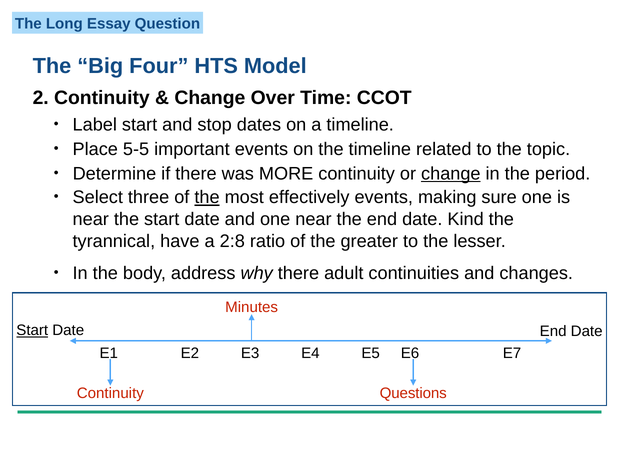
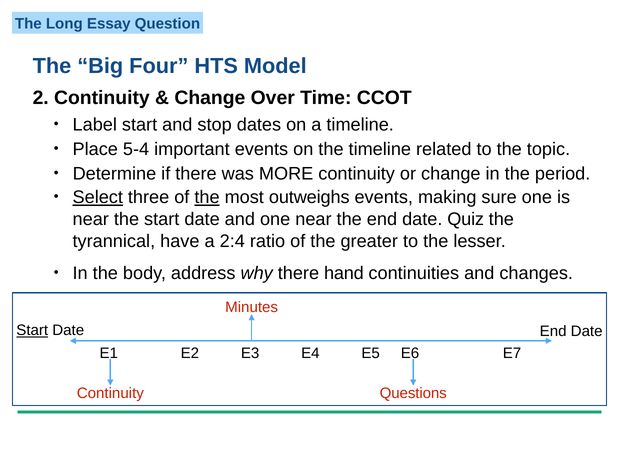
5-5: 5-5 -> 5-4 (136, 149)
change underline: present -> none (451, 173)
Select underline: none -> present (98, 197)
effectively: effectively -> outweighs (309, 197)
Kind: Kind -> Quiz (466, 219)
2:8: 2:8 -> 2:4 (232, 241)
adult: adult -> hand (344, 273)
